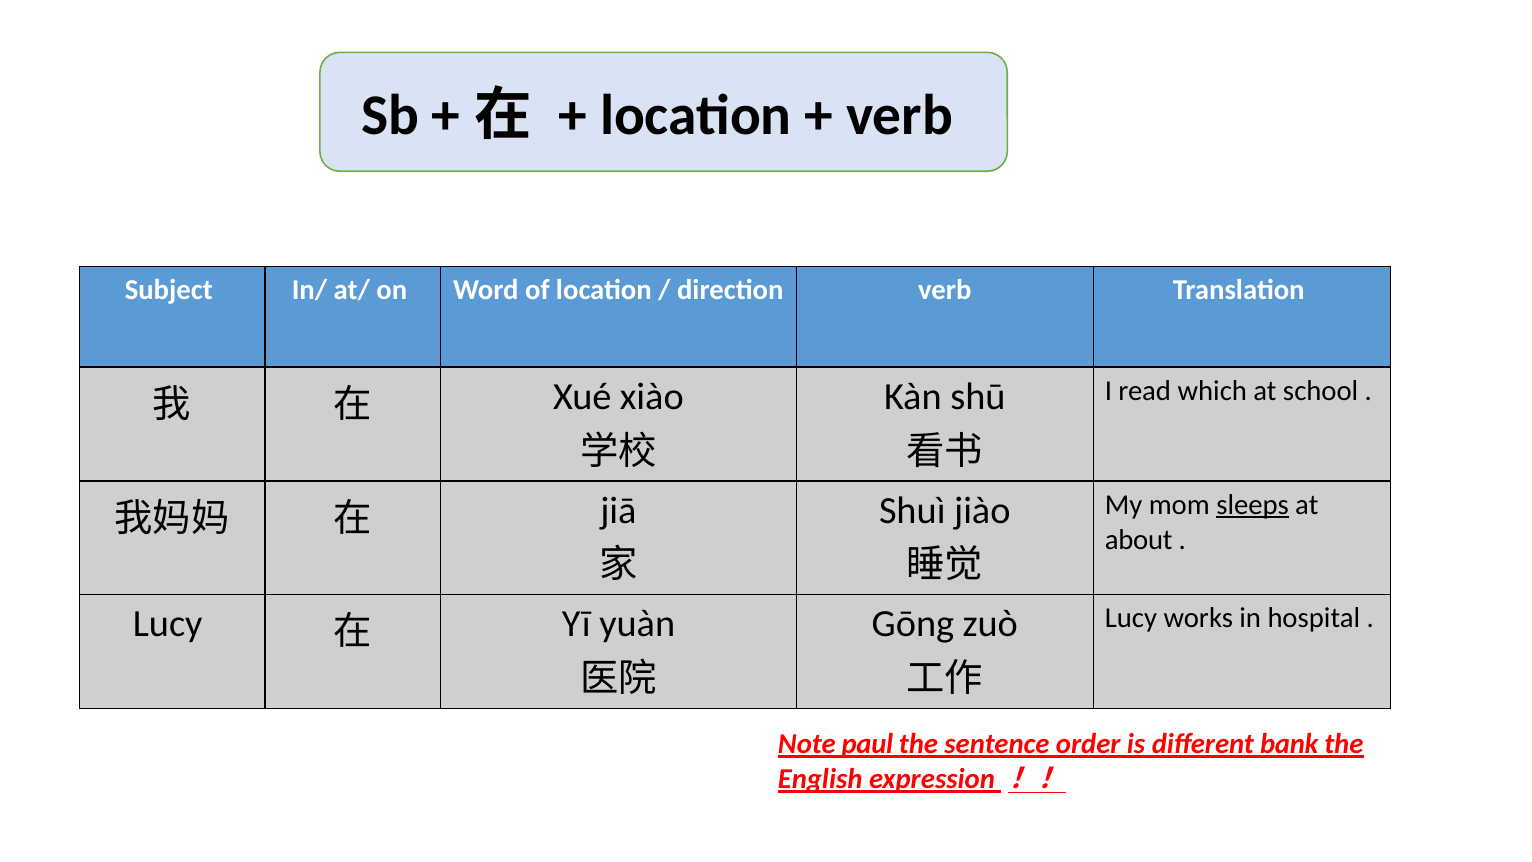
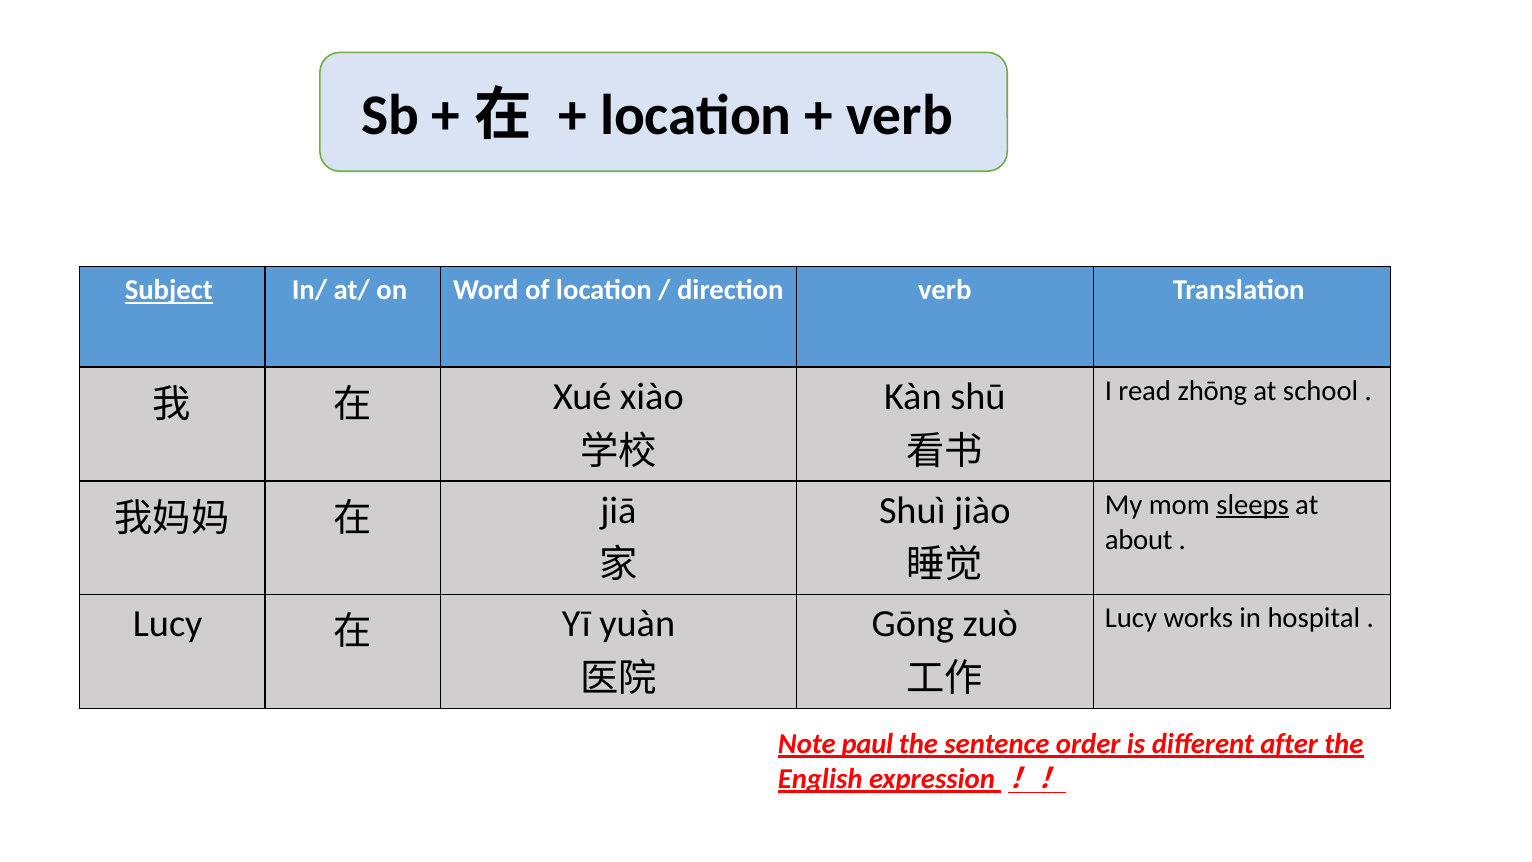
Subject underline: none -> present (169, 290)
which: which -> zhōng (1212, 391)
bank: bank -> after (1289, 744)
